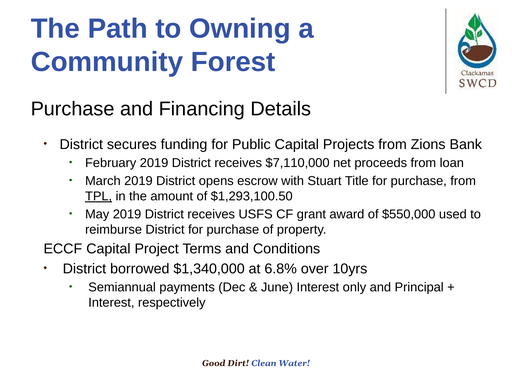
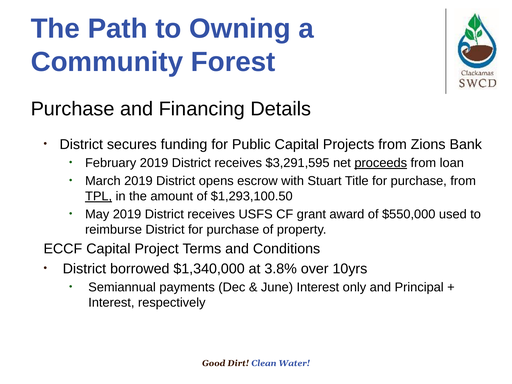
$7,110,000: $7,110,000 -> $3,291,595 (298, 163)
proceeds underline: none -> present (381, 163)
6.8%: 6.8% -> 3.8% (281, 269)
